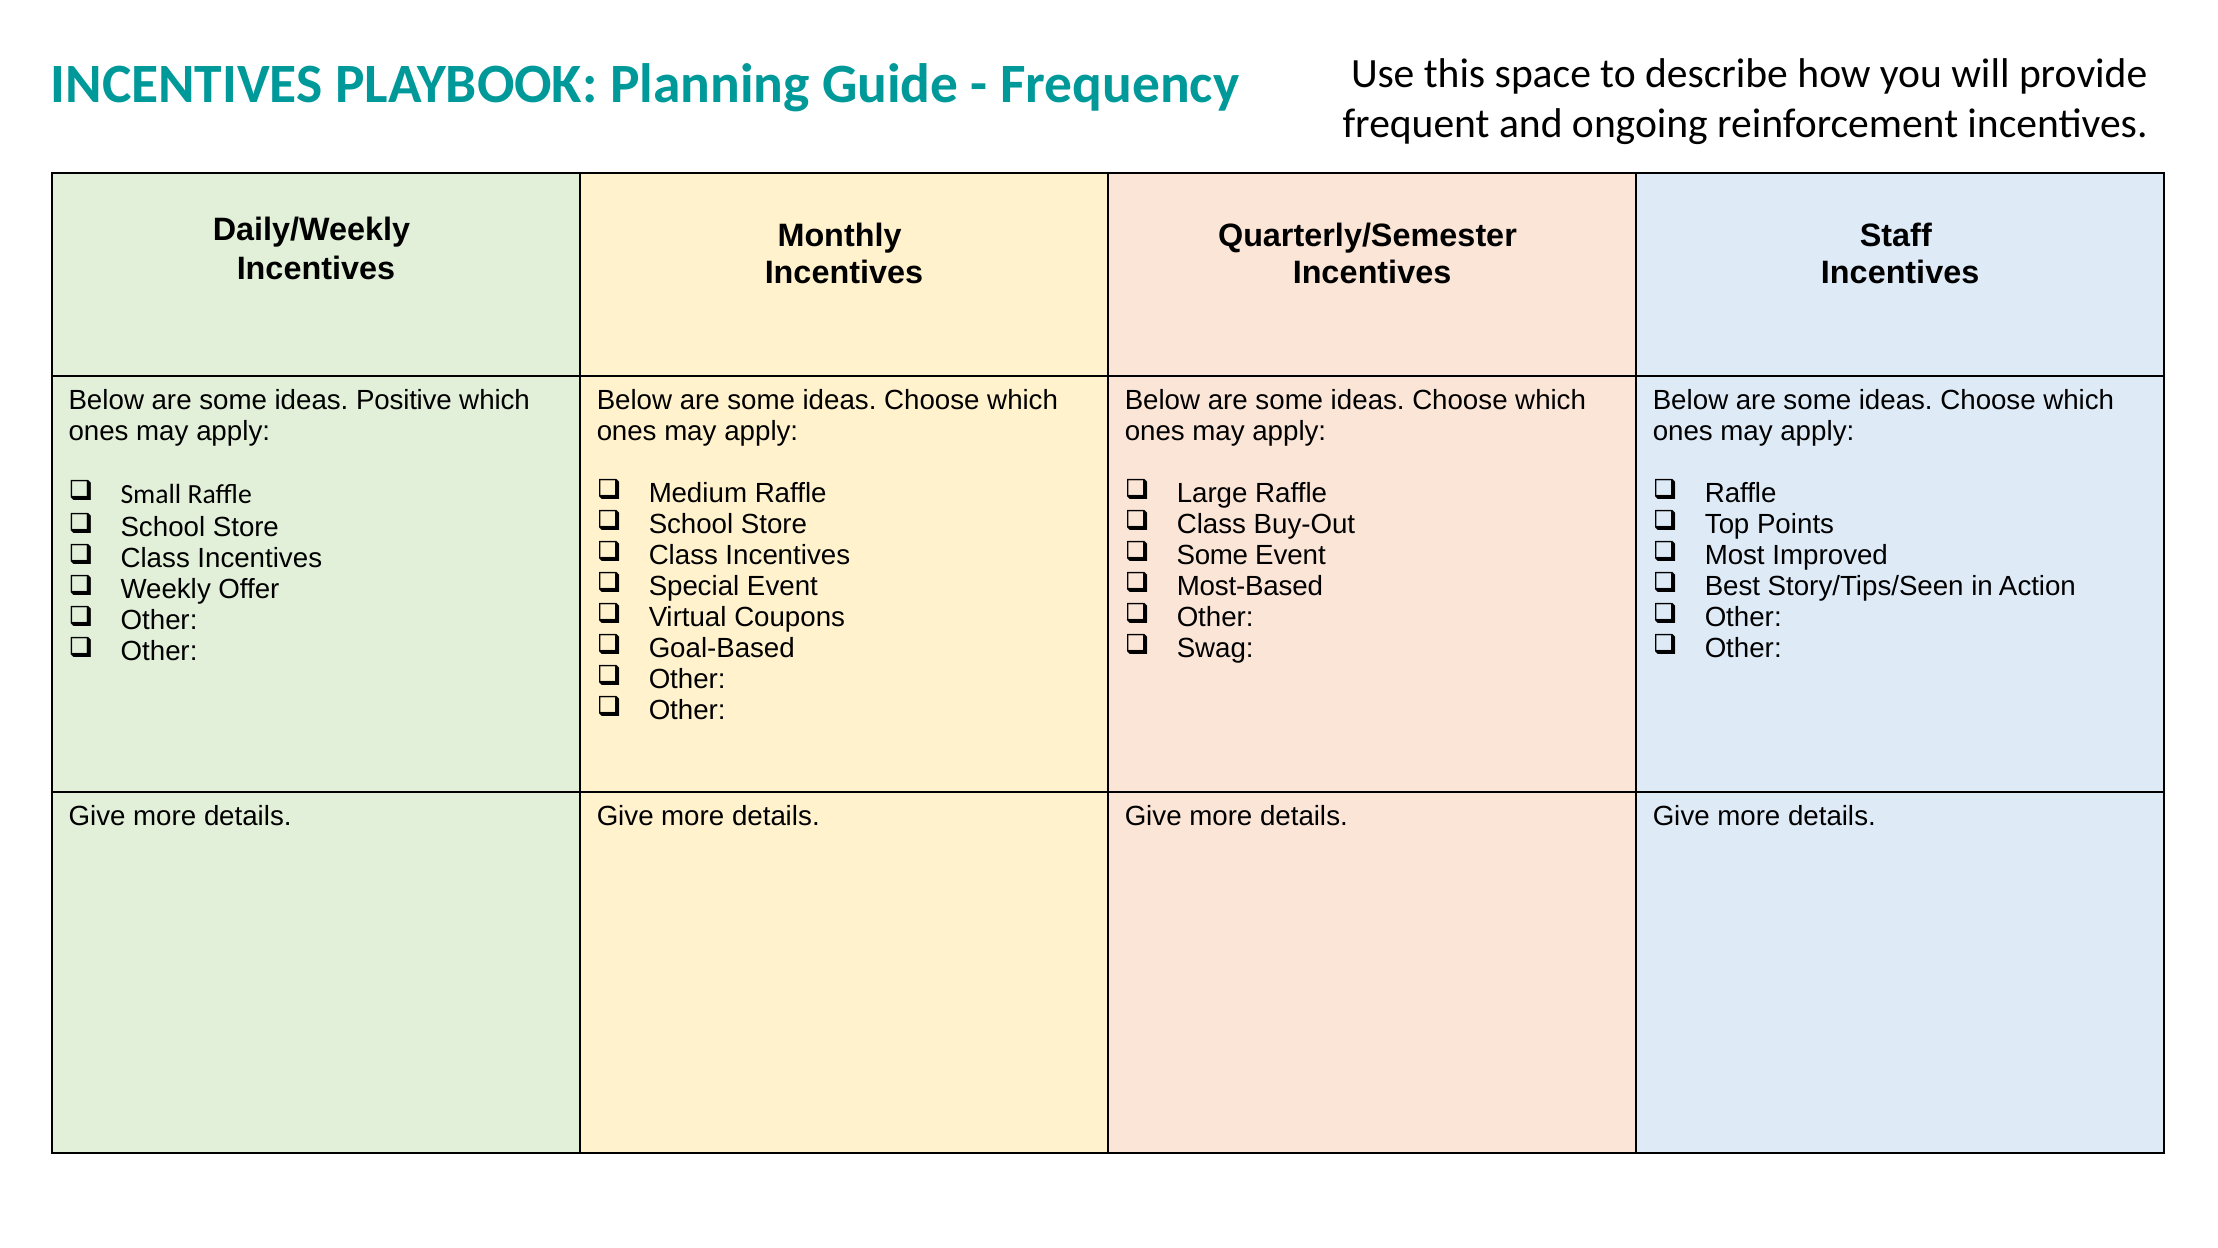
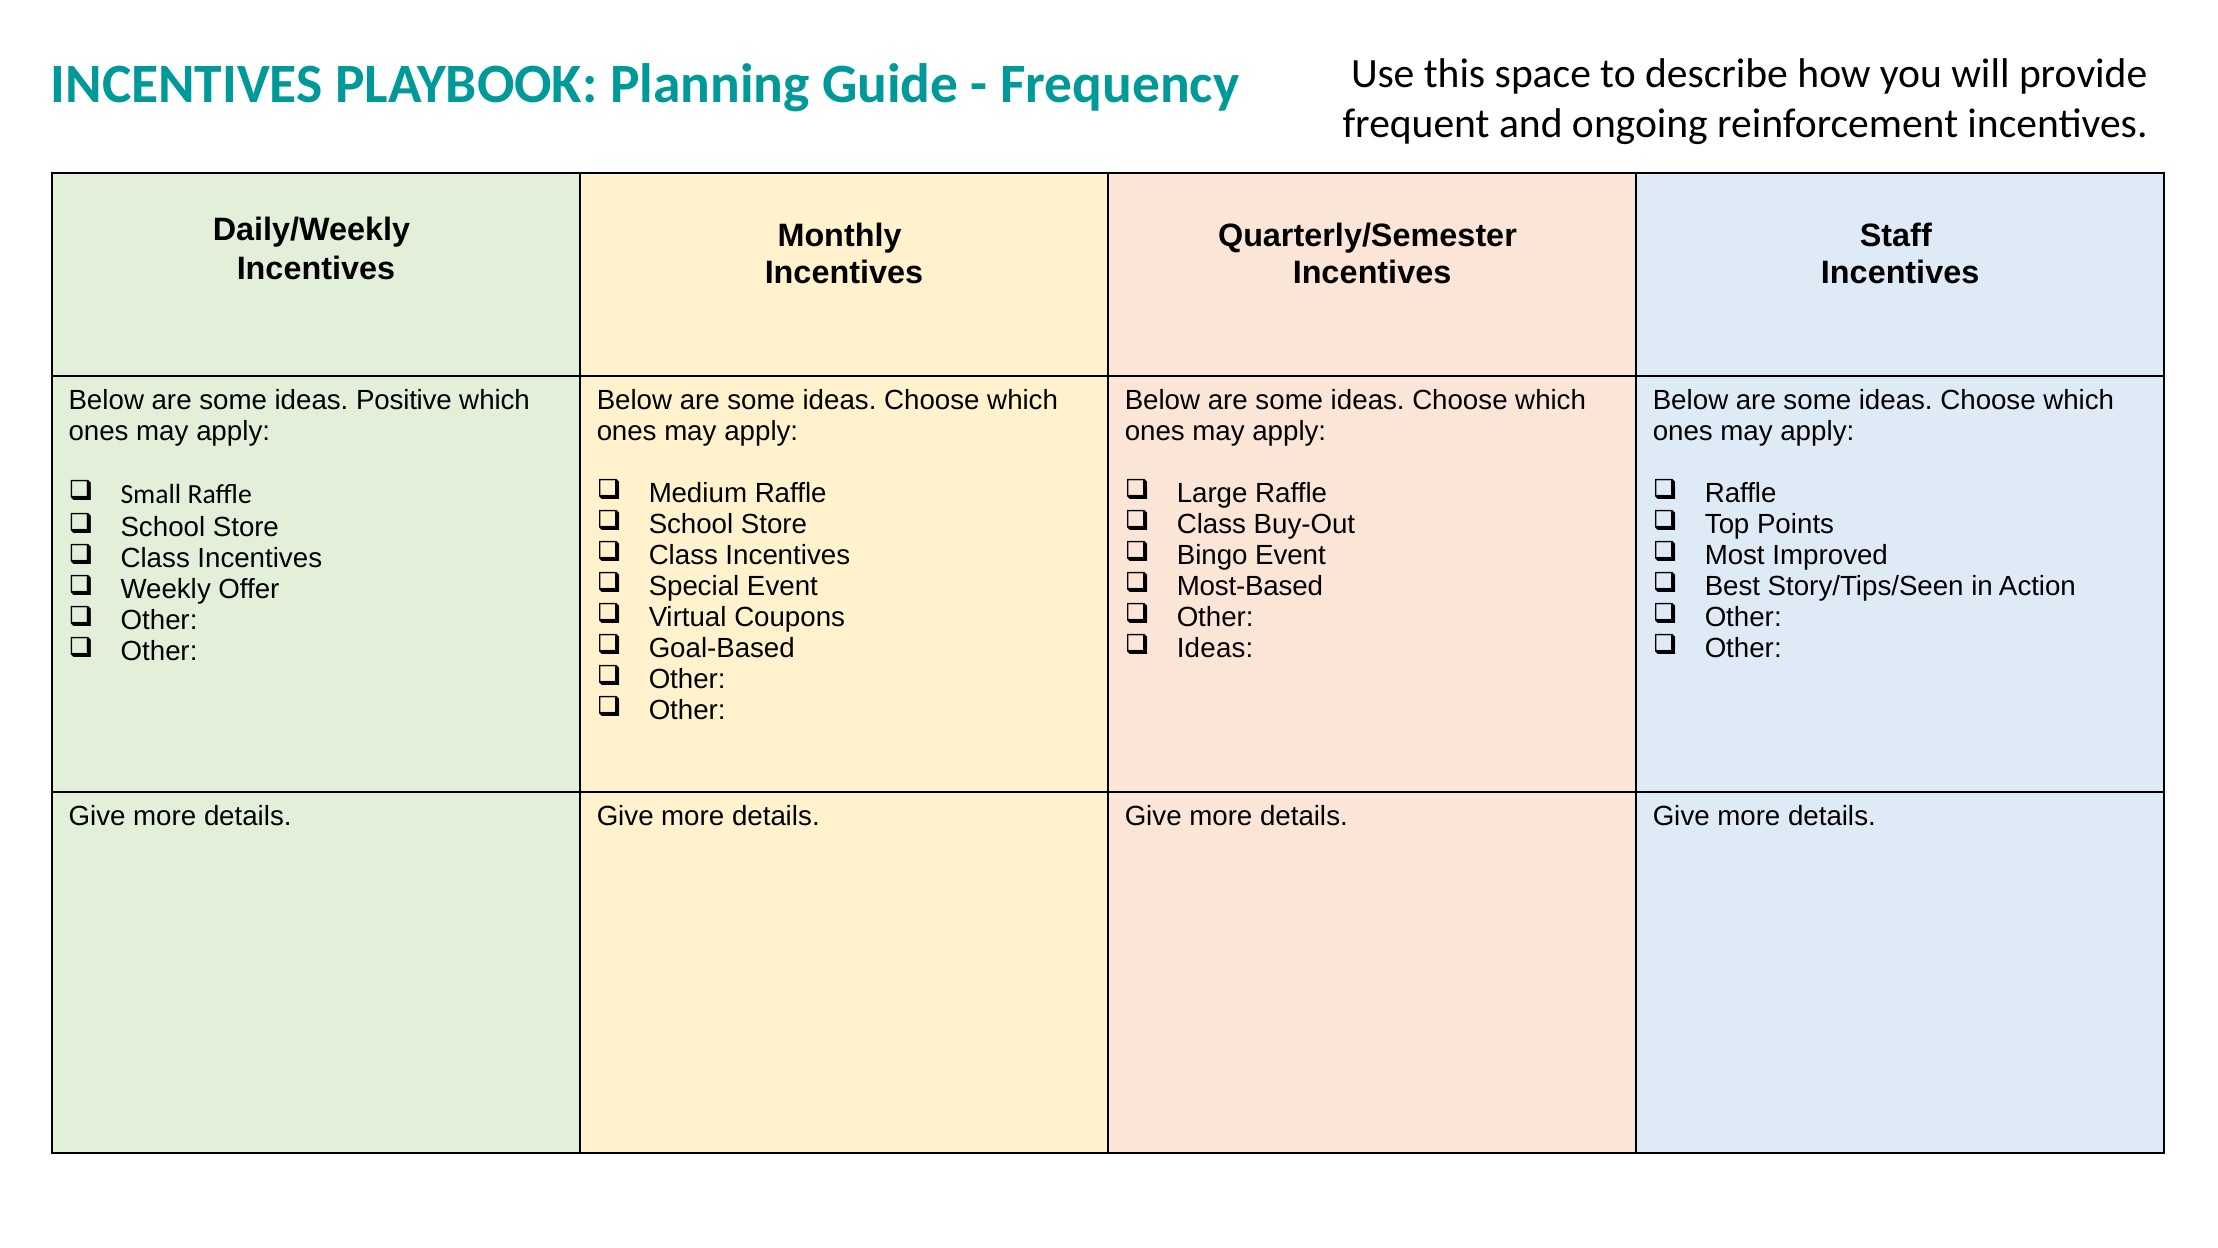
Some: Some -> Bingo (1212, 555)
Swag: Swag -> Ideas (1215, 648)
